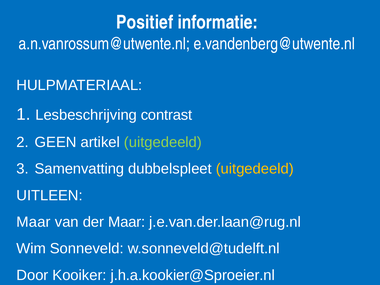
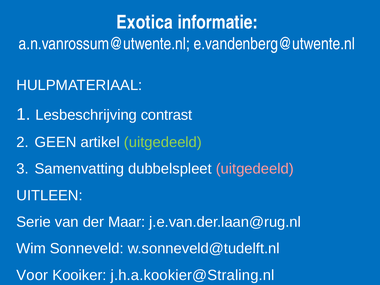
Positief: Positief -> Exotica (145, 22)
uitgedeeld colour: yellow -> pink (255, 169)
Maar: Maar -> Serie (34, 222)
Door: Door -> Voor (32, 275)
j.h.a.kookier@Sproeier.nl: j.h.a.kookier@Sproeier.nl -> j.h.a.kookier@Straling.nl (193, 275)
